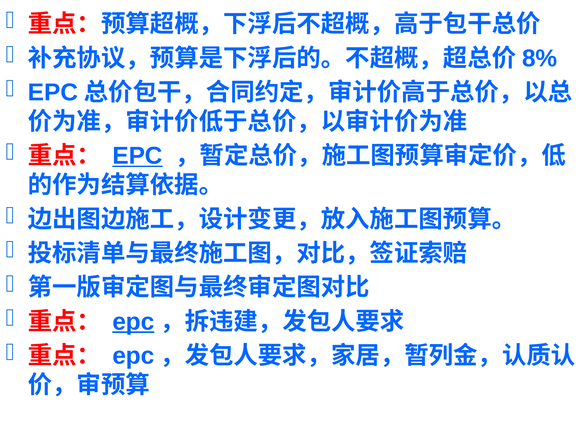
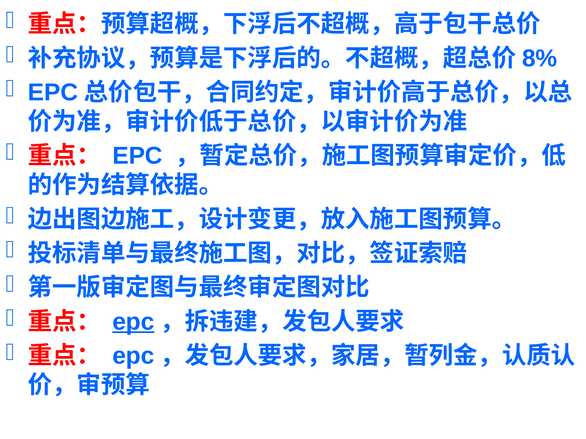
EPC underline: present -> none (137, 156)
